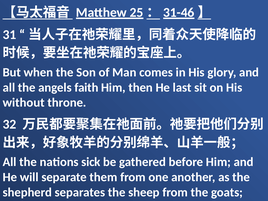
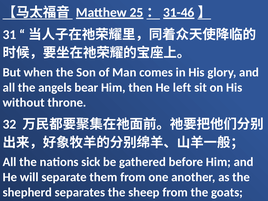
faith: faith -> bear (86, 87)
last: last -> left (182, 87)
